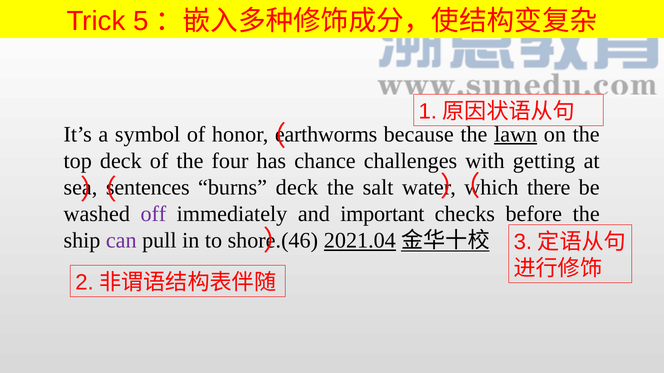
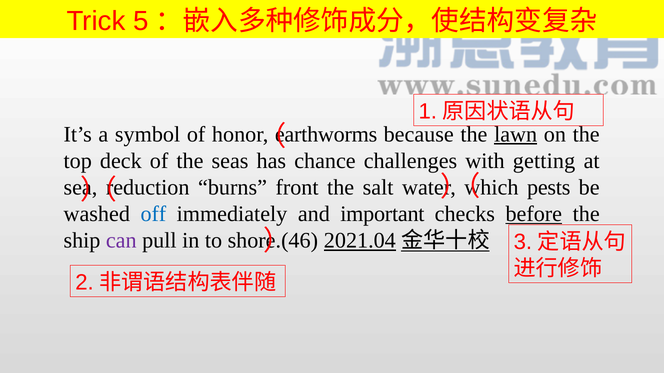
four: four -> seas (230, 161)
sentences: sentences -> reduction (148, 188)
burns deck: deck -> front (297, 188)
there: there -> pests (549, 188)
off colour: purple -> blue (153, 214)
before underline: none -> present (534, 214)
